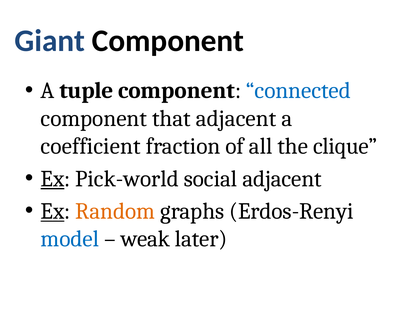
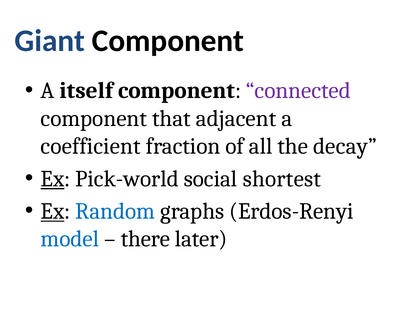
tuple: tuple -> itself (86, 91)
connected colour: blue -> purple (298, 91)
clique: clique -> decay (345, 146)
social adjacent: adjacent -> shortest (282, 179)
Random colour: orange -> blue (115, 211)
weak: weak -> there (145, 239)
